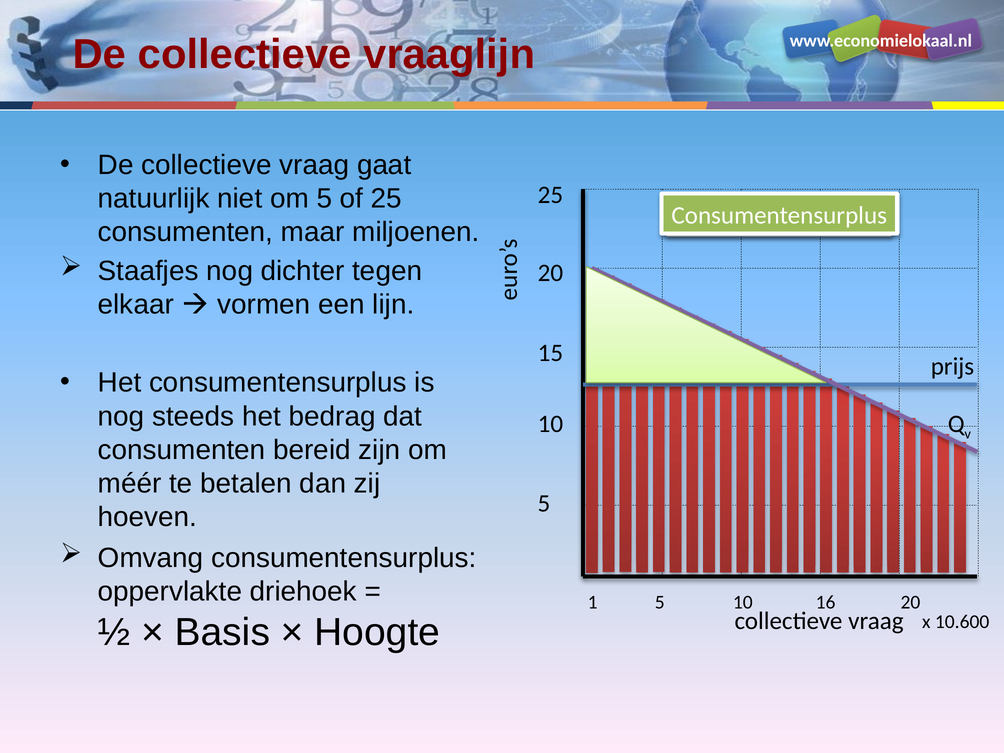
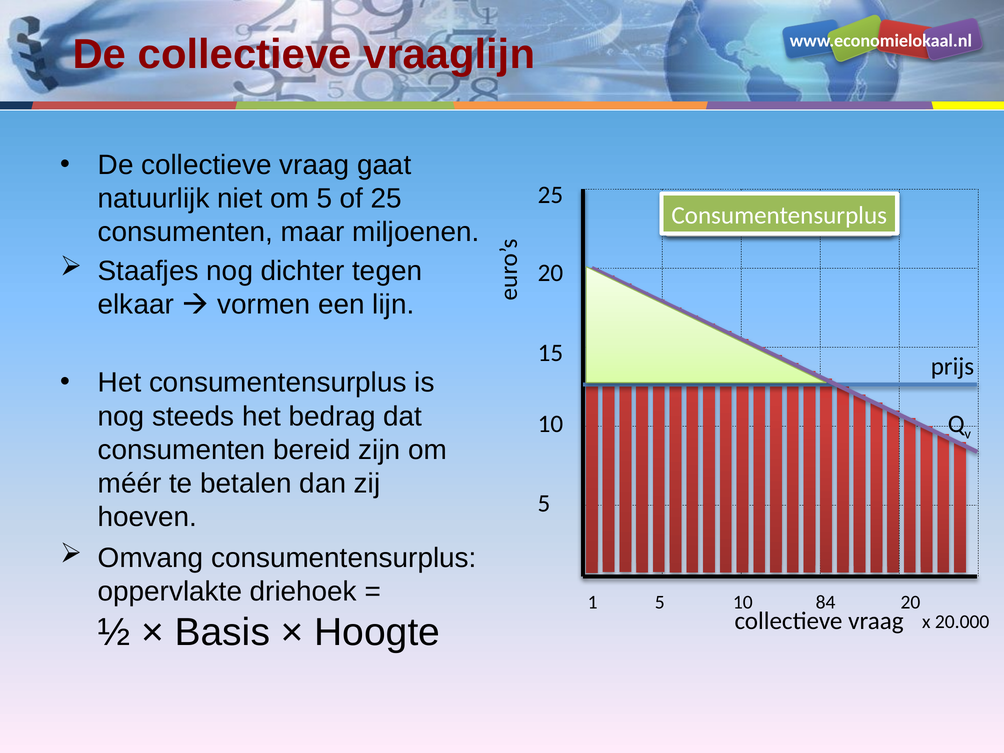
16: 16 -> 84 (826, 602)
10.600: 10.600 -> 20.000 (962, 622)
